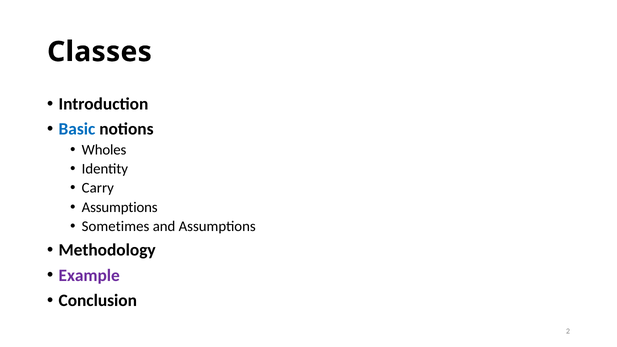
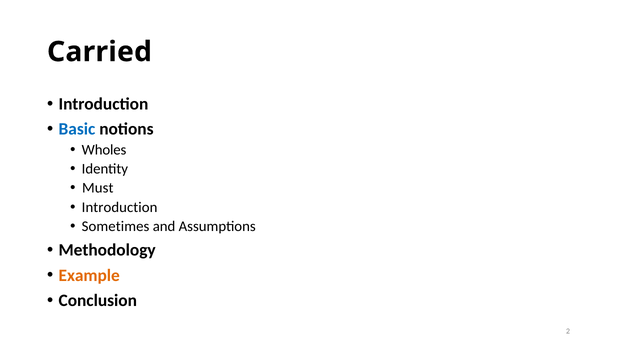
Classes: Classes -> Carried (99, 52)
Carry: Carry -> Must (98, 188)
Assumptions: Assumptions -> Introduction (120, 207)
Example colour: purple -> orange (89, 275)
